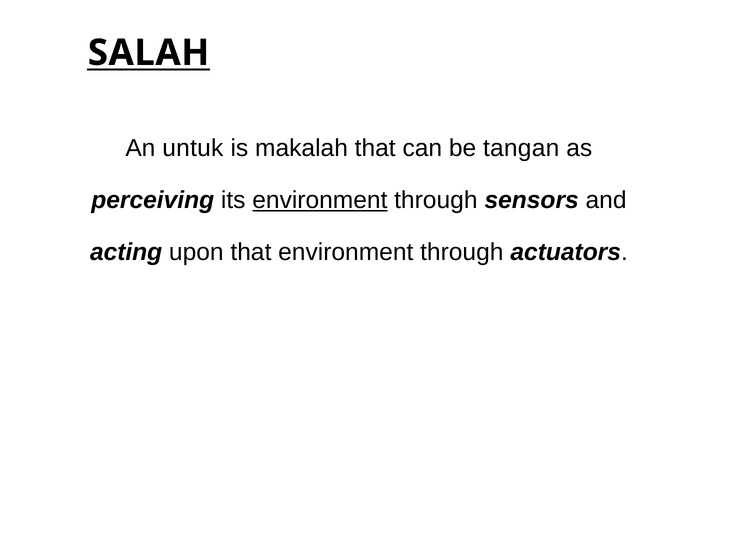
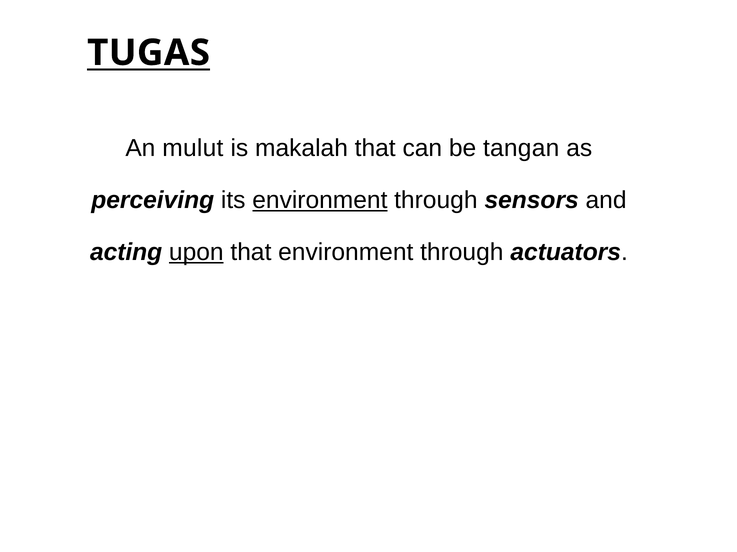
SALAH: SALAH -> TUGAS (149, 53)
untuk: untuk -> mulut (193, 148)
upon underline: none -> present (196, 252)
